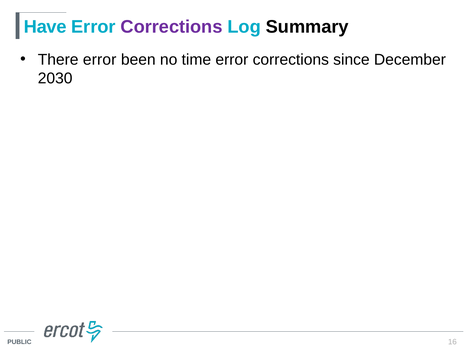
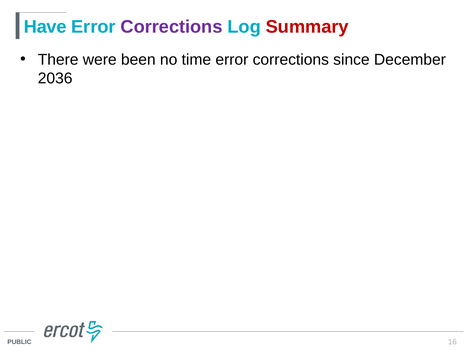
Summary colour: black -> red (307, 27)
There error: error -> were (100, 60)
2030: 2030 -> 2036 (55, 78)
